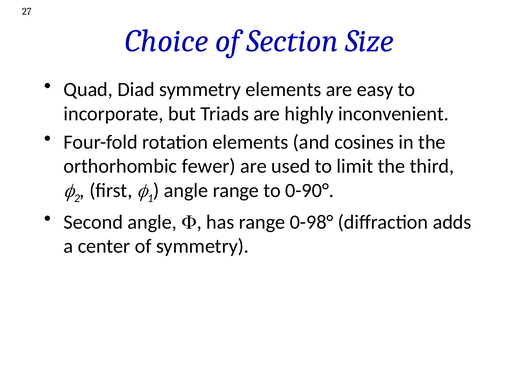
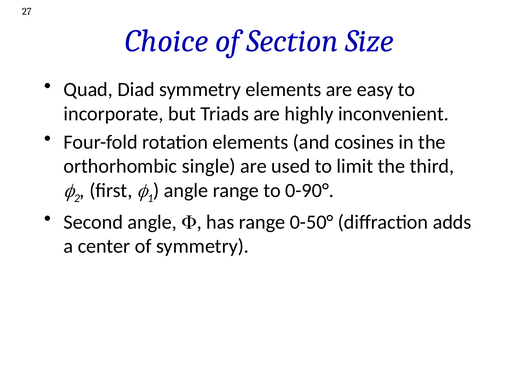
fewer: fewer -> single (209, 166)
0-98°: 0-98° -> 0-50° (312, 222)
